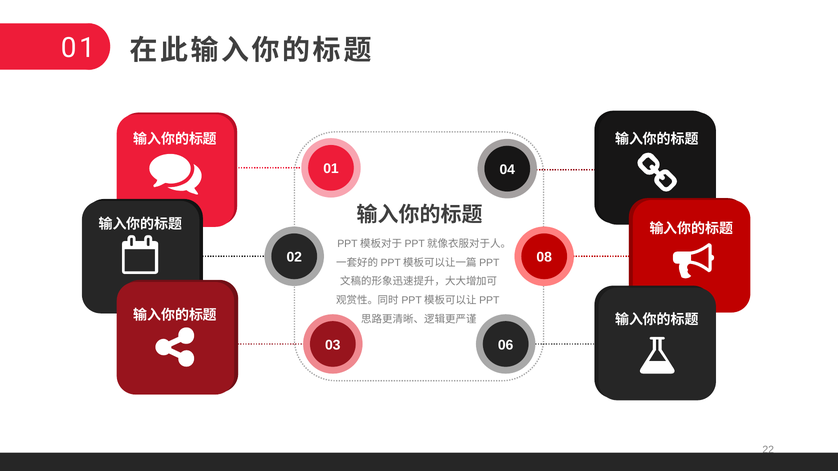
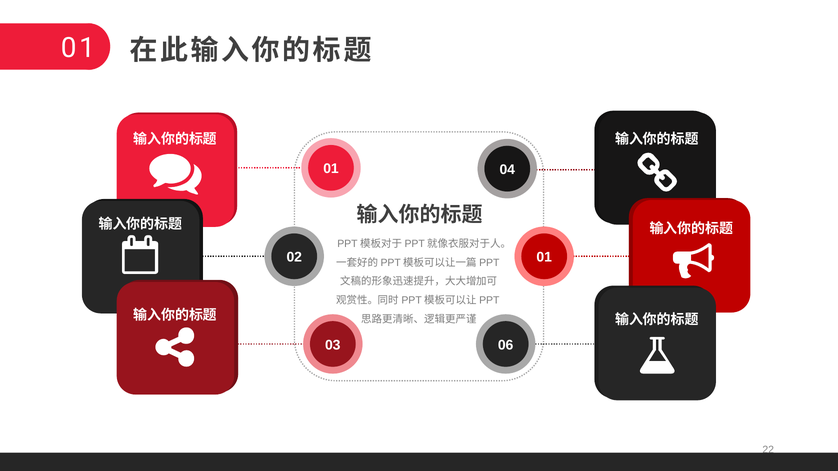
02 08: 08 -> 01 (544, 257)
